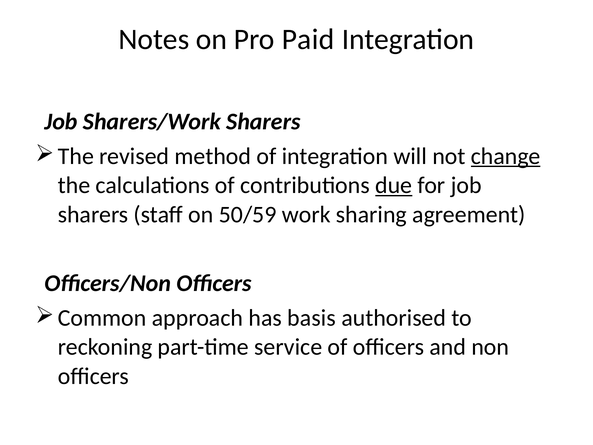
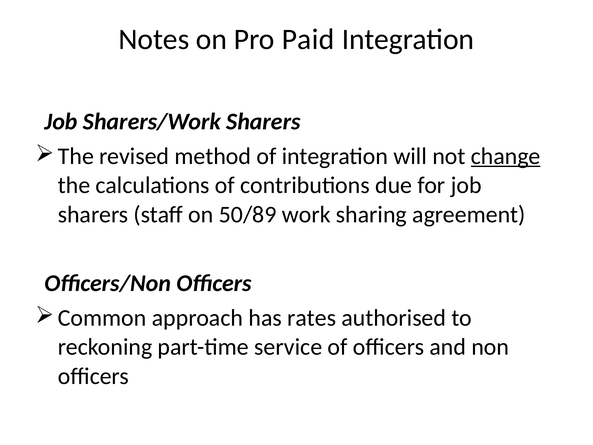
due underline: present -> none (394, 185)
50/59: 50/59 -> 50/89 (248, 214)
basis: basis -> rates (312, 318)
